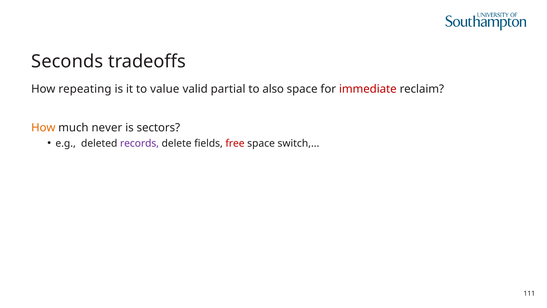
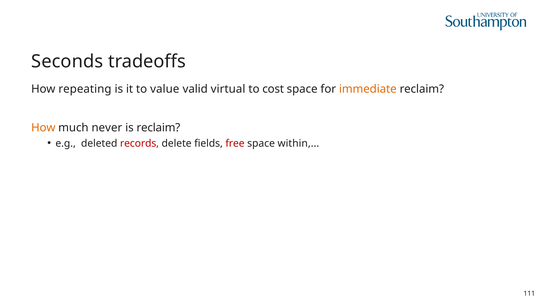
partial: partial -> virtual (228, 89)
also: also -> cost (273, 89)
immediate colour: red -> orange (368, 89)
is sectors: sectors -> reclaim (158, 128)
records colour: purple -> red (139, 143)
switch: switch -> within (298, 143)
